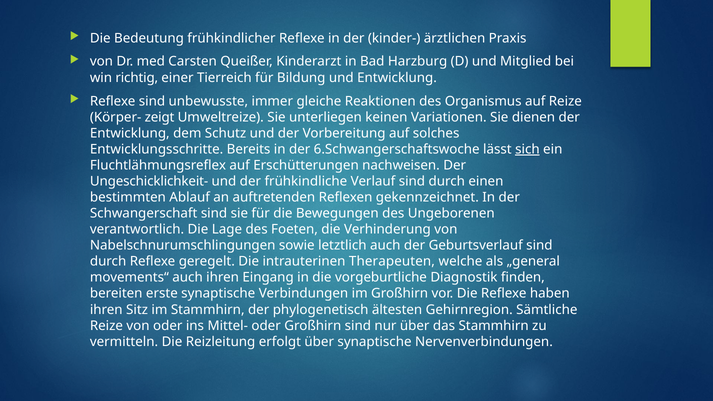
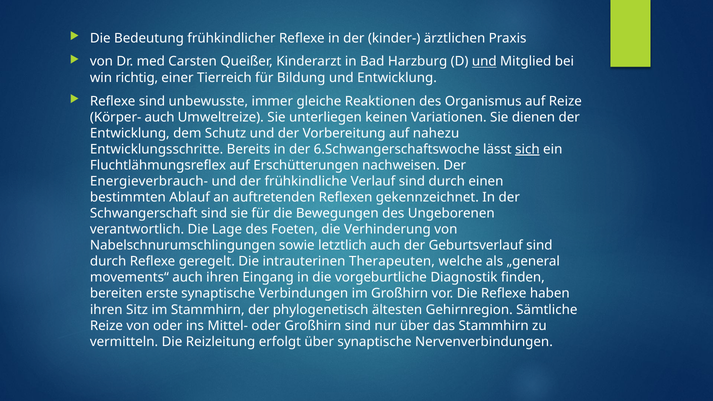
und underline: none -> present (484, 62)
Körper- zeigt: zeigt -> auch (160, 117)
solches: solches -> nahezu (436, 133)
Ungeschicklichkeit-: Ungeschicklichkeit- -> Energieverbrauch- (149, 181)
